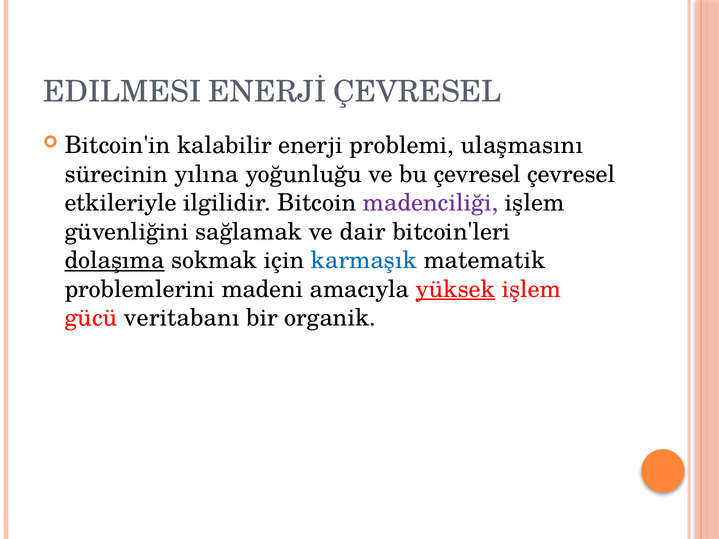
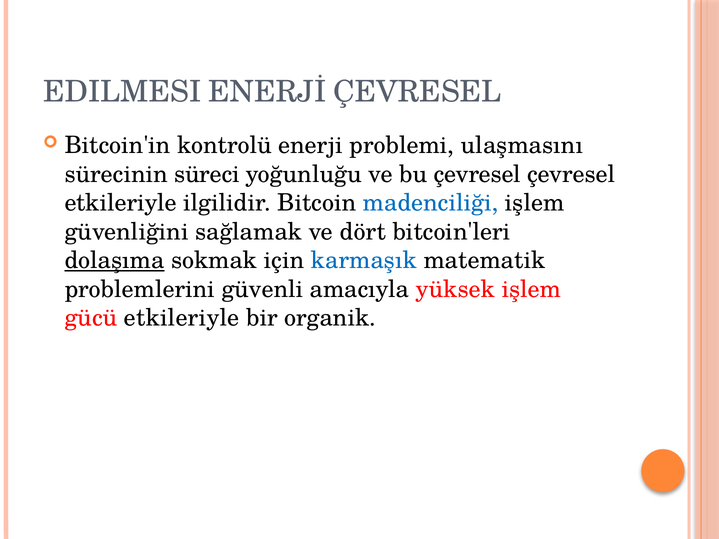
kalabilir: kalabilir -> kontrolü (224, 145)
yılına: yılına -> süreci (207, 174)
madenciliği colour: purple -> blue (431, 203)
dair: dair -> dört (363, 232)
madeni: madeni -> güvenli (262, 289)
yüksek underline: present -> none (455, 289)
gücü veritabanı: veritabanı -> etkileriyle (182, 318)
